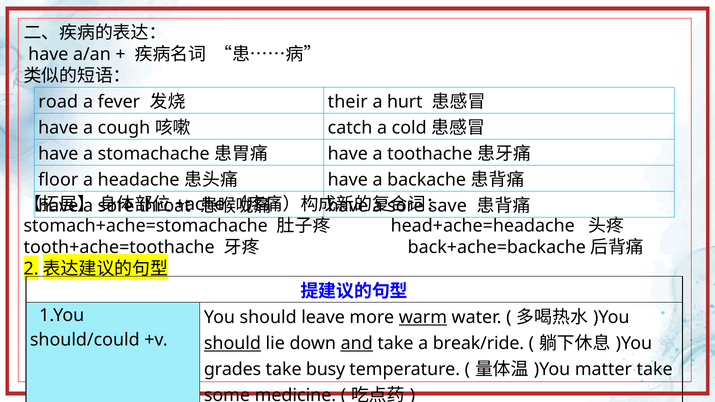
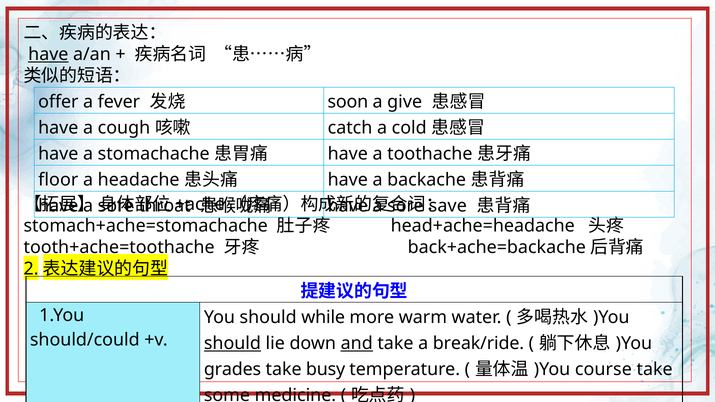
have underline: none -> present (48, 54)
road: road -> offer (58, 102)
their: their -> soon (348, 102)
hurt: hurt -> give (405, 102)
leave: leave -> while (323, 317)
warm underline: present -> none (423, 317)
matter: matter -> course (603, 369)
